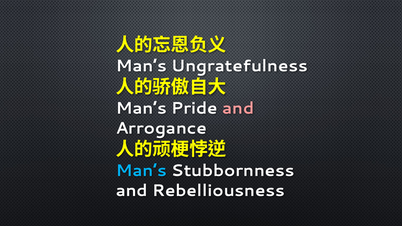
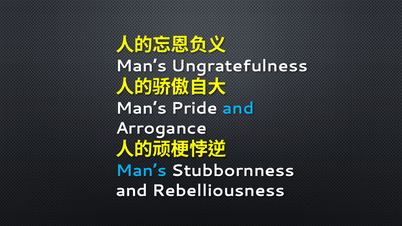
and colour: pink -> light blue (238, 108)
